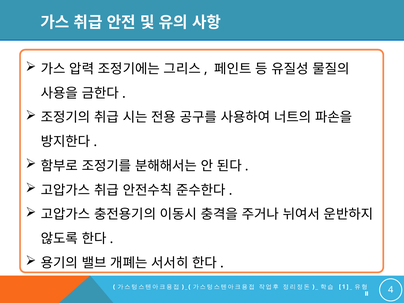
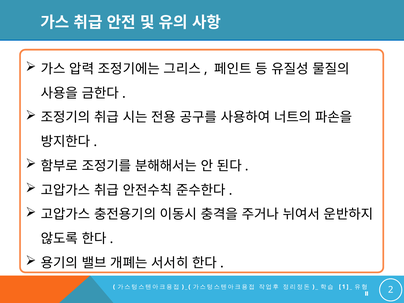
4: 4 -> 2 (391, 290)
